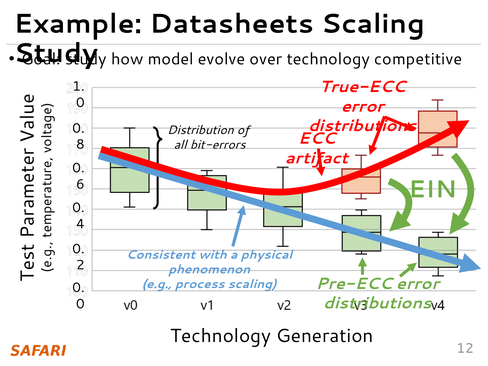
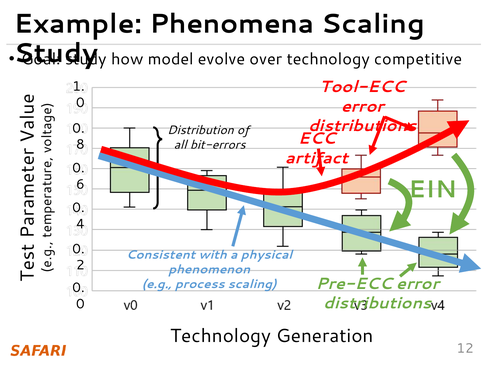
Datasheets: Datasheets -> Phenomena (232, 24)
True-ECC: True-ECC -> Tool-ECC (362, 87)
